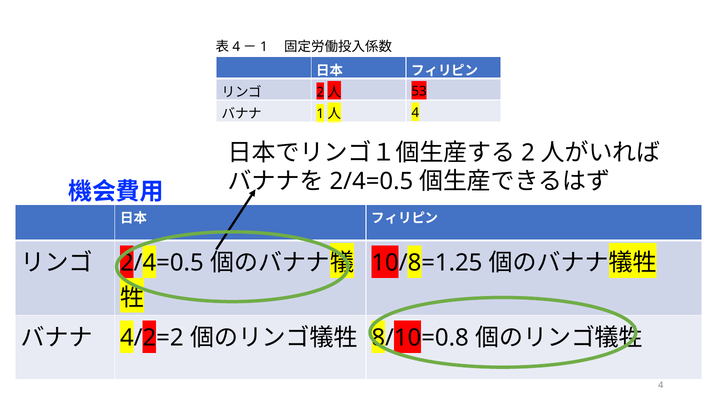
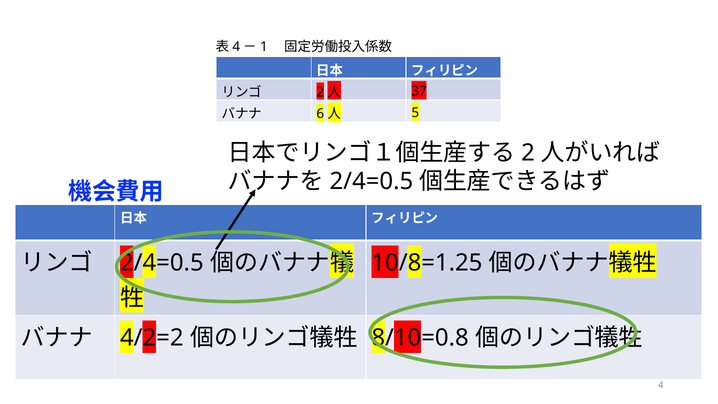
53: 53 -> 37 (419, 91)
1: 1 -> 6 (320, 114)
4: 4 -> 5 (415, 113)
